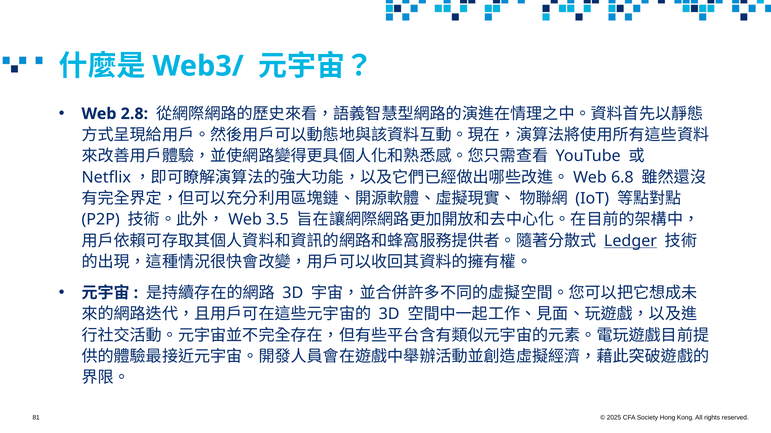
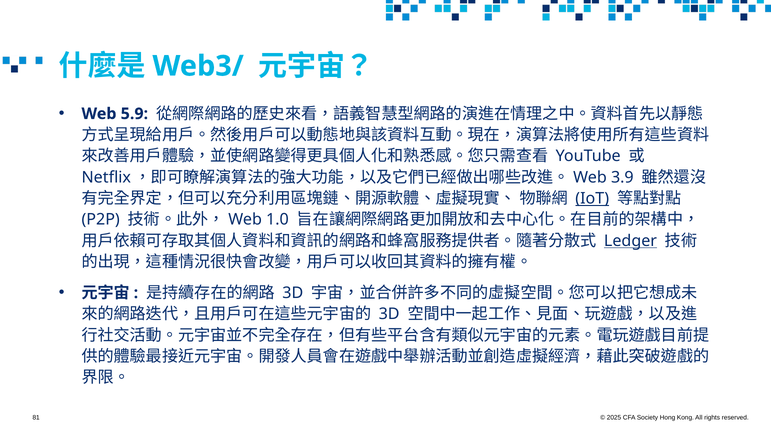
2.8: 2.8 -> 5.9 (134, 114)
6.8: 6.8 -> 3.9 (622, 178)
IoT underline: none -> present (592, 199)
3.5: 3.5 -> 1.0 (277, 220)
